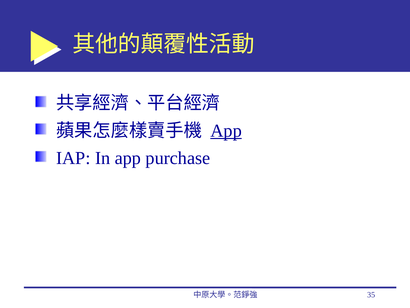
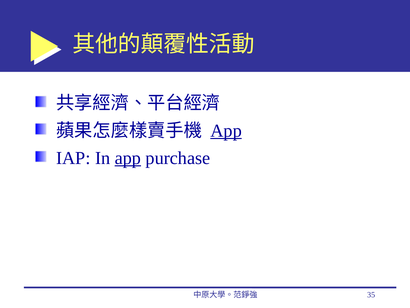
app underline: none -> present (128, 158)
